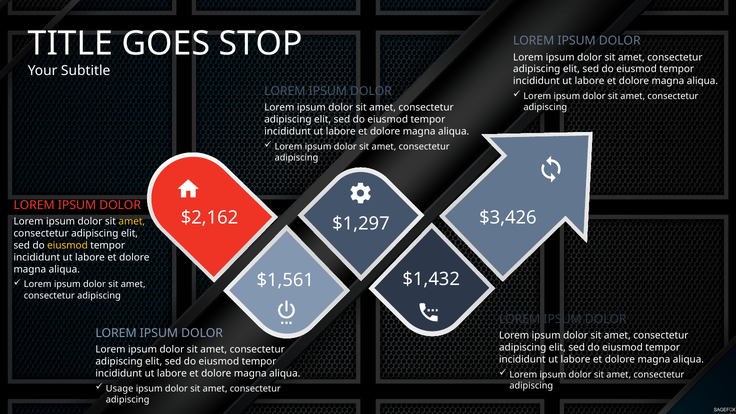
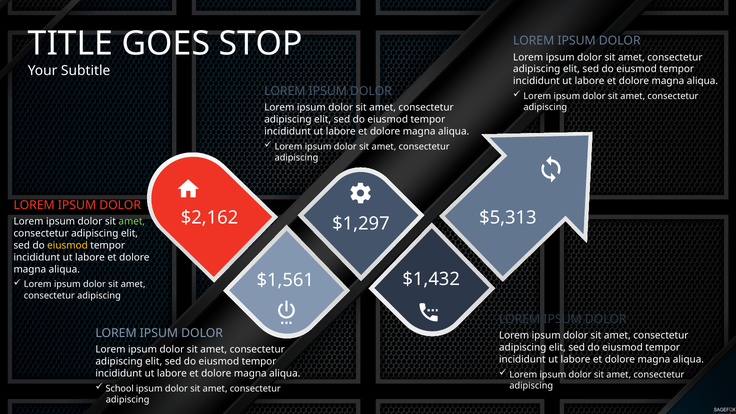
$3,426: $3,426 -> $5,313 (508, 218)
amet colour: yellow -> light green (132, 221)
Usage: Usage -> School (120, 389)
